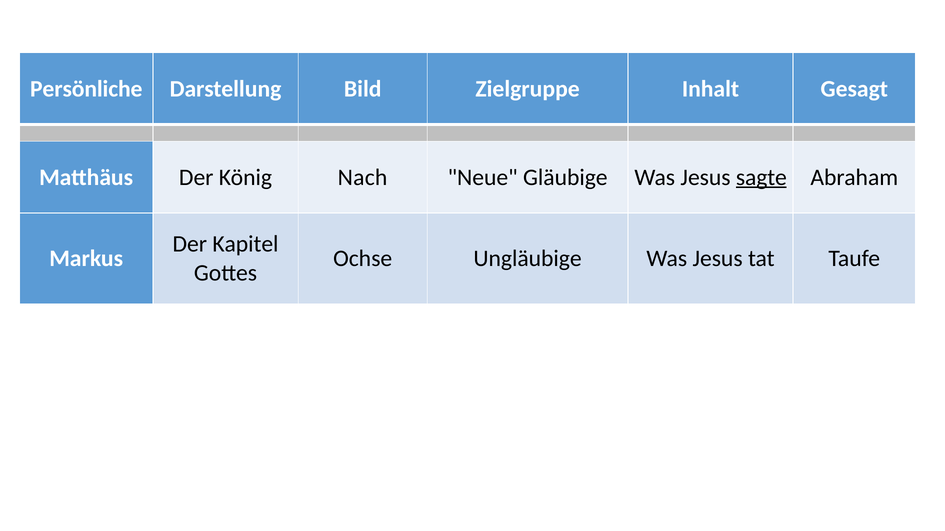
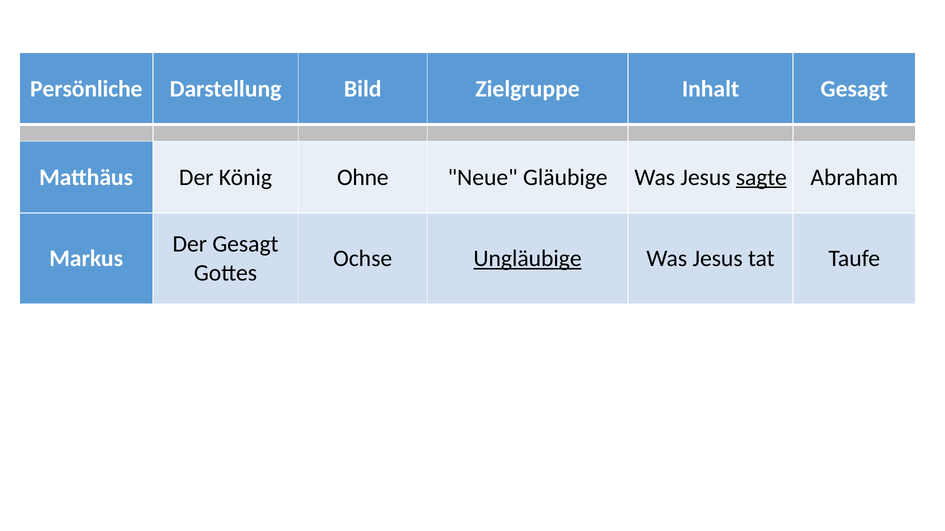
Nach: Nach -> Ohne (363, 177)
Der Kapitel: Kapitel -> Gesagt (245, 244)
Ungläubige underline: none -> present (528, 259)
